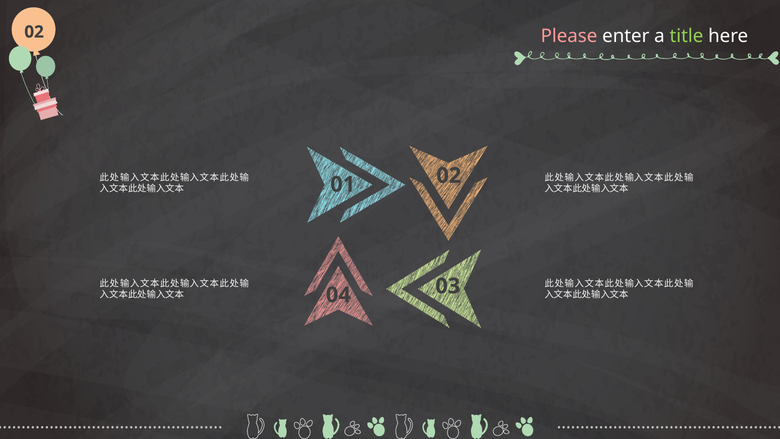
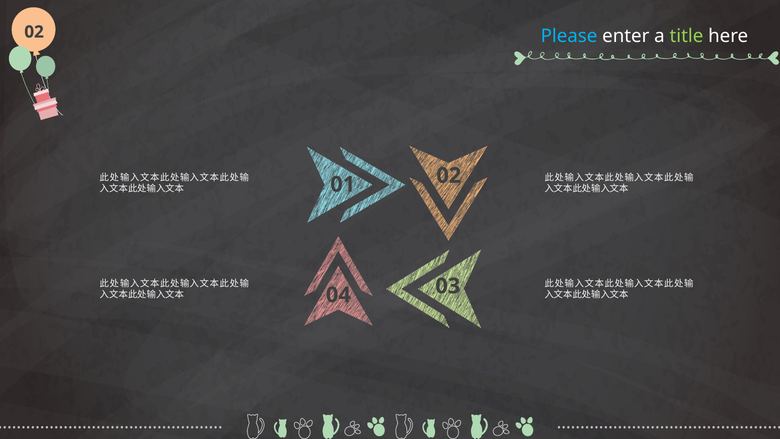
Please colour: pink -> light blue (569, 36)
